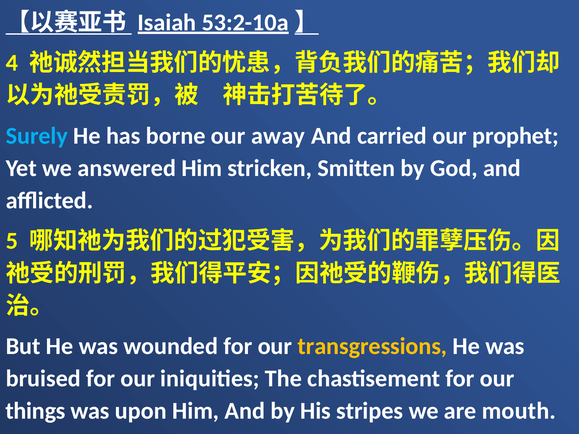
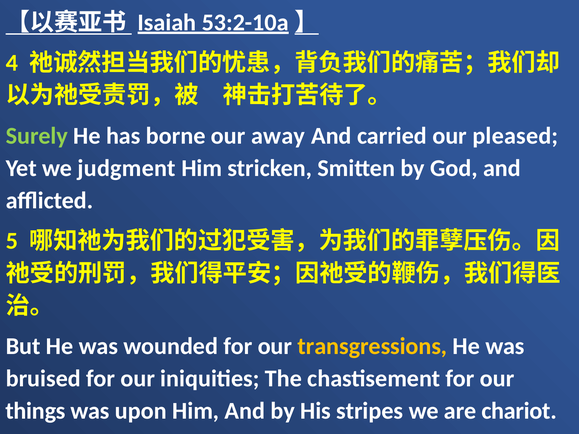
Surely colour: light blue -> light green (37, 136)
prophet: prophet -> pleased (515, 136)
answered: answered -> judgment (127, 168)
mouth: mouth -> chariot (519, 411)
